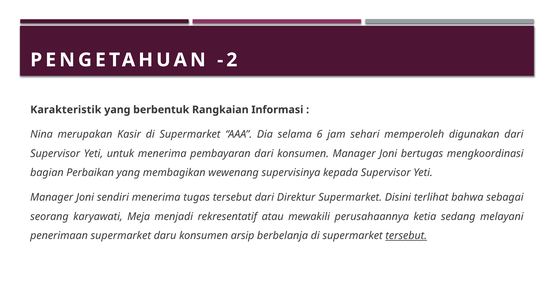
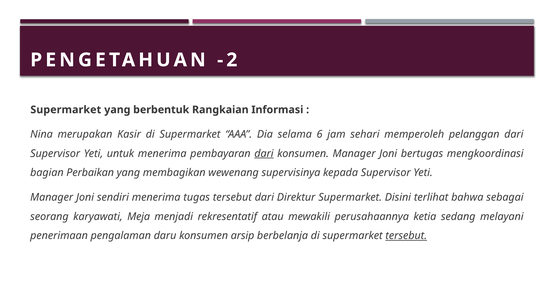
Karakteristik: Karakteristik -> Supermarket (66, 110)
digunakan: digunakan -> pelanggan (474, 134)
dari underline: none -> present (264, 153)
penerimaan supermarket: supermarket -> pengalaman (121, 235)
